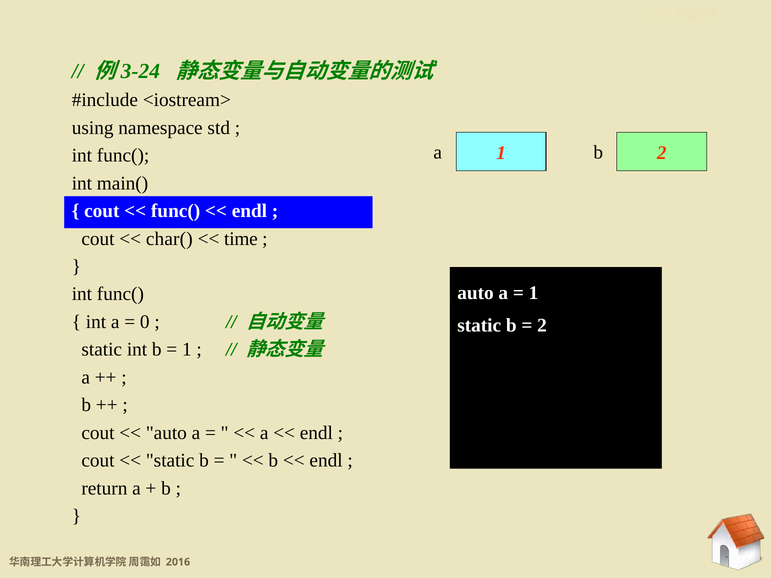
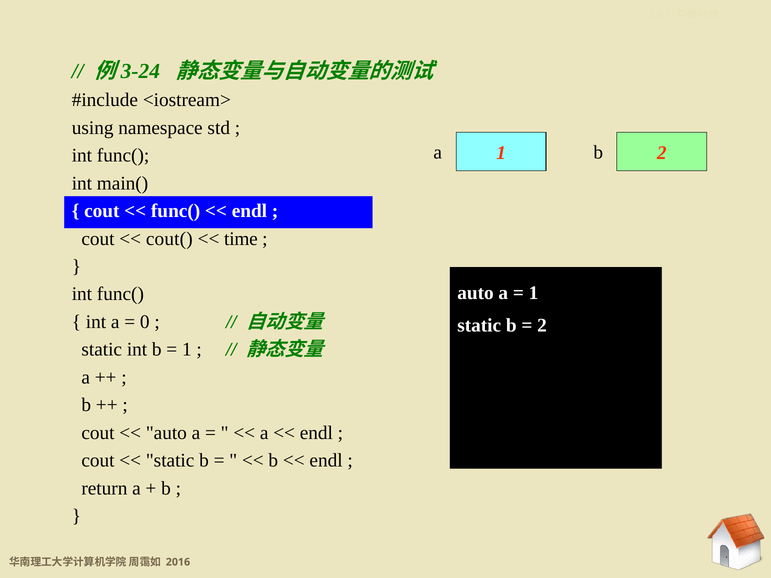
char(: char( -> cout( (169, 239)
